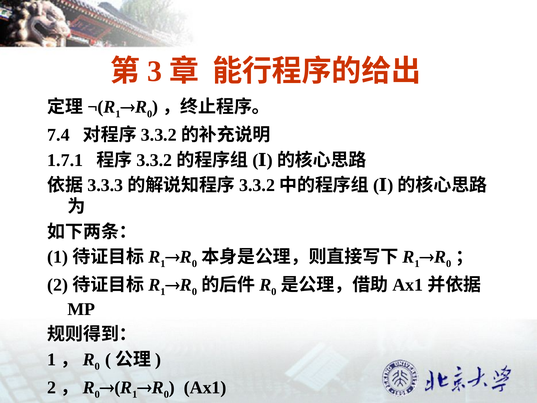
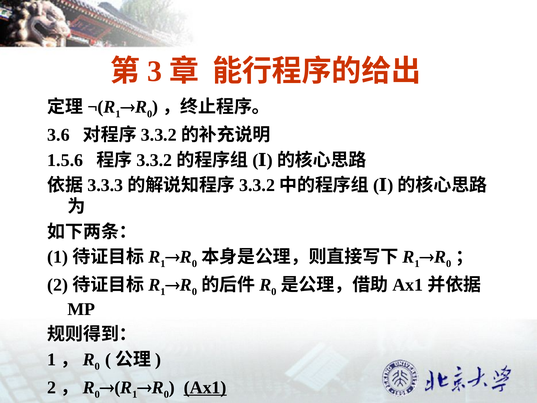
7.4: 7.4 -> 3.6 (59, 135)
1.7.1: 1.7.1 -> 1.5.6 (65, 160)
Ax1 underline: none -> present (205, 387)
